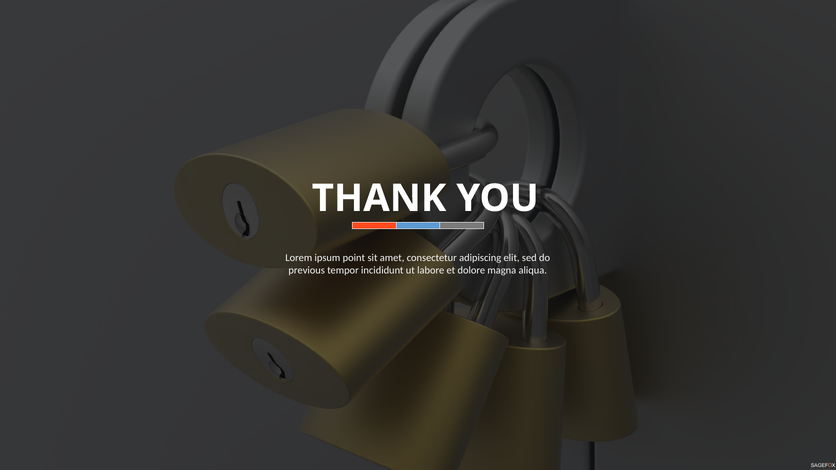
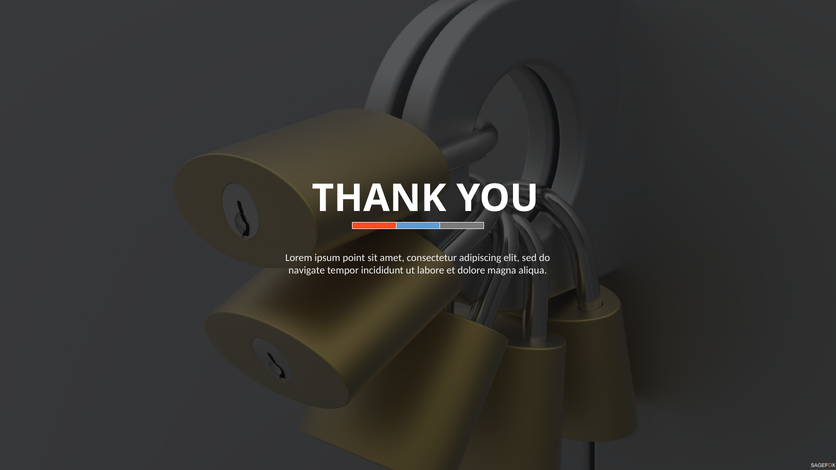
previous: previous -> navigate (307, 271)
